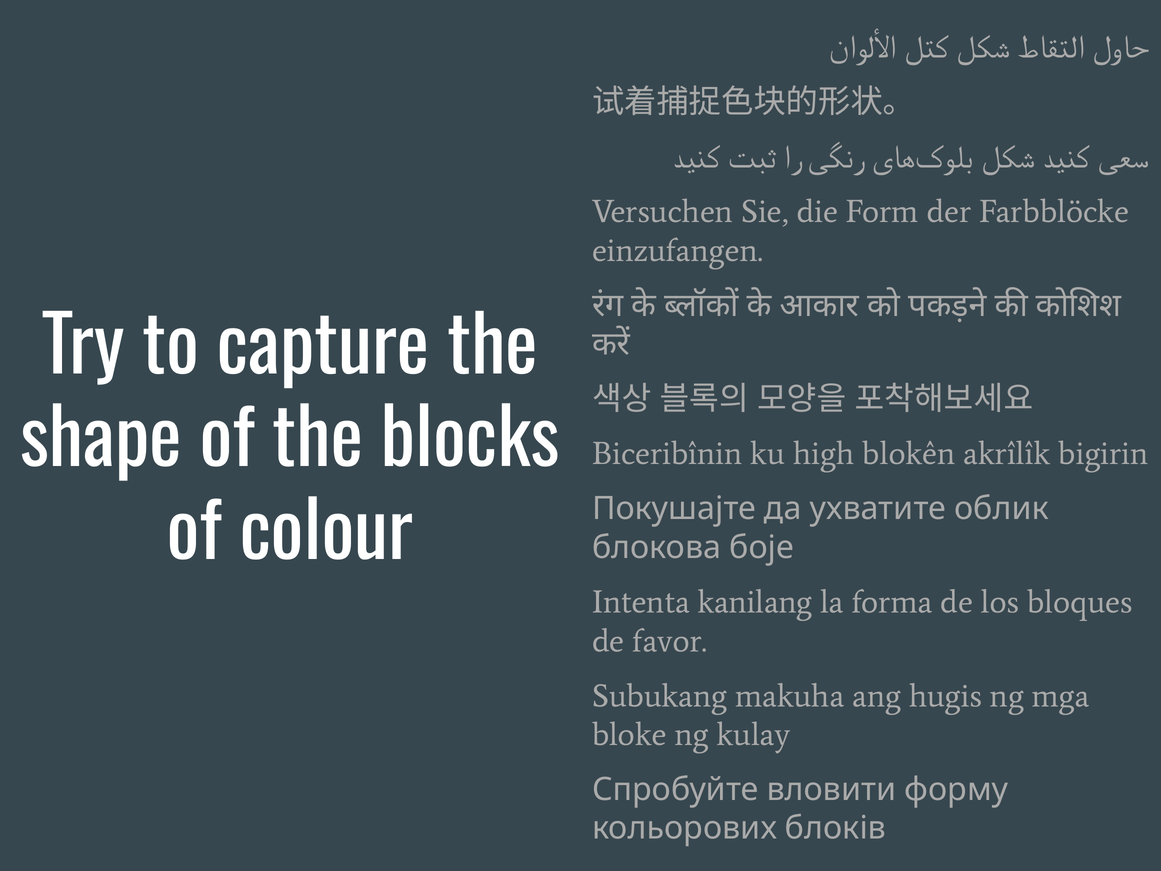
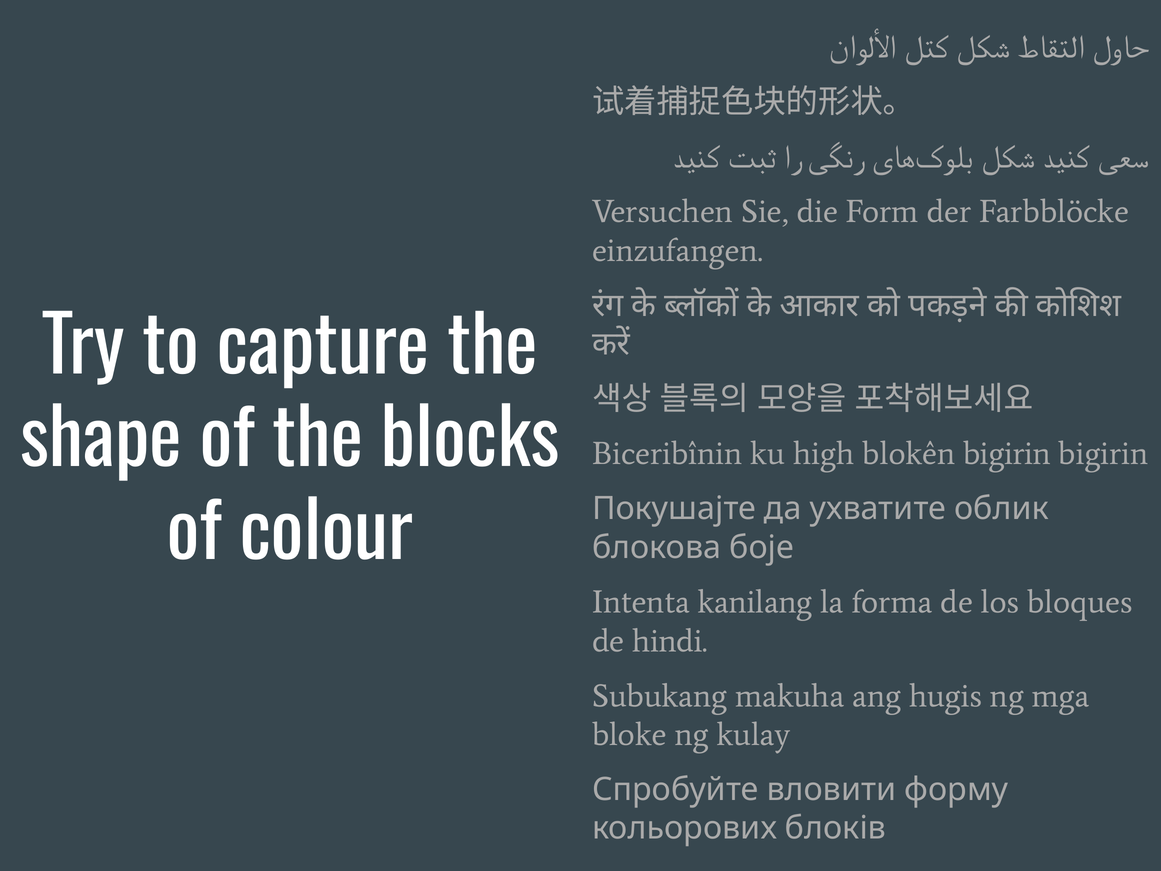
blokên akrîlîk: akrîlîk -> bigirin (1007, 454)
favor: favor -> hindi (670, 641)
